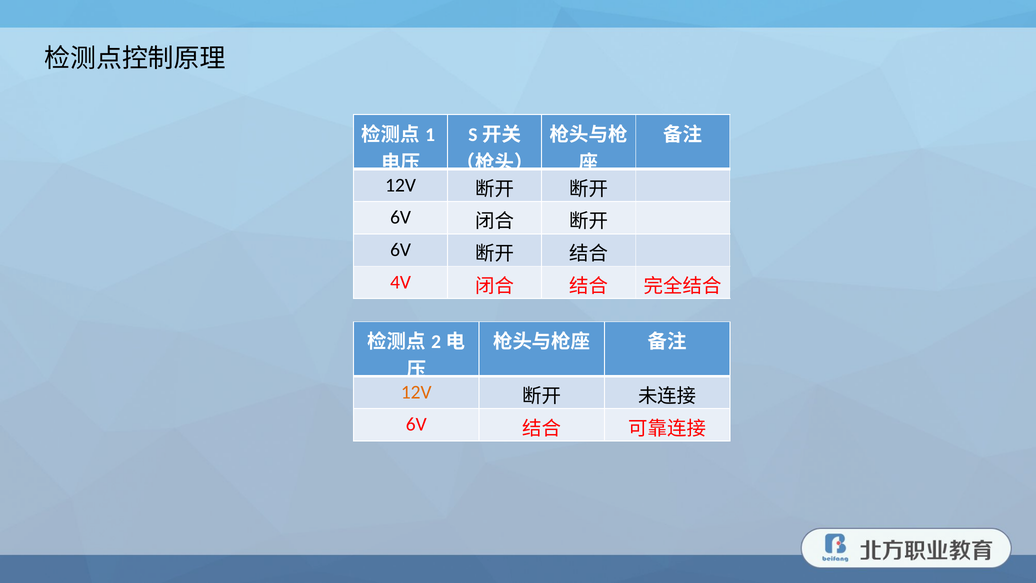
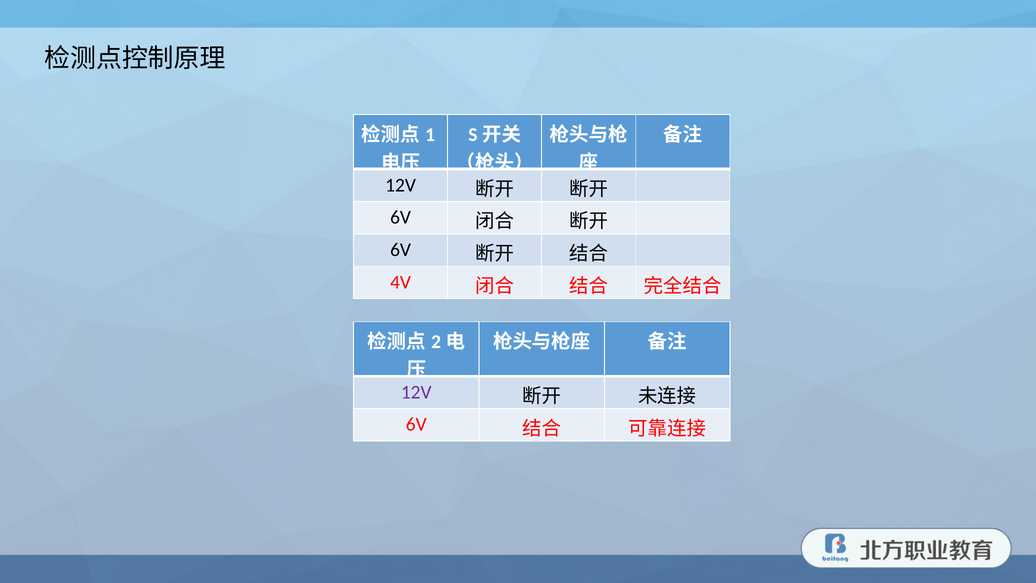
12V colour: orange -> purple (416, 392)
